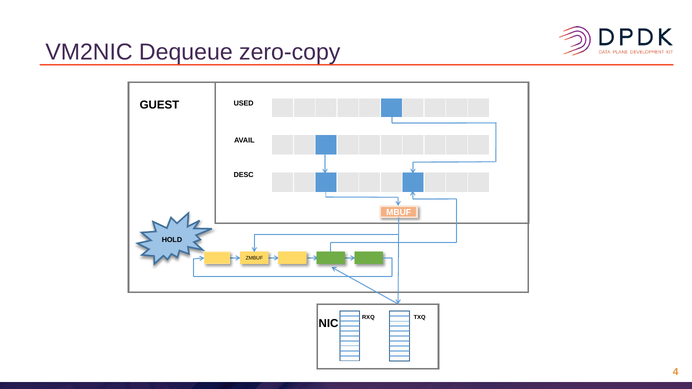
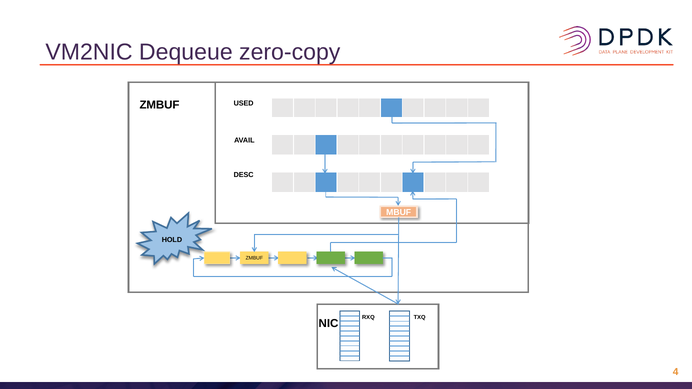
GUEST: GUEST -> ZMBUF (159, 105)
